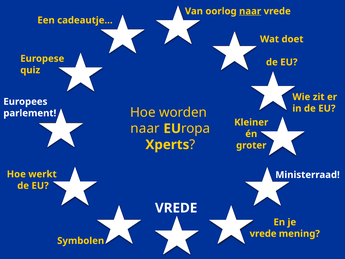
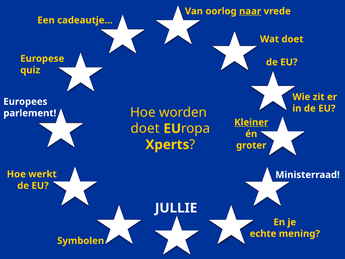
Kleiner underline: none -> present (251, 122)
naar: naar -> doet (145, 128)
VREDE: VREDE -> JULLIE (176, 208)
vrede: vrede -> echte (263, 233)
